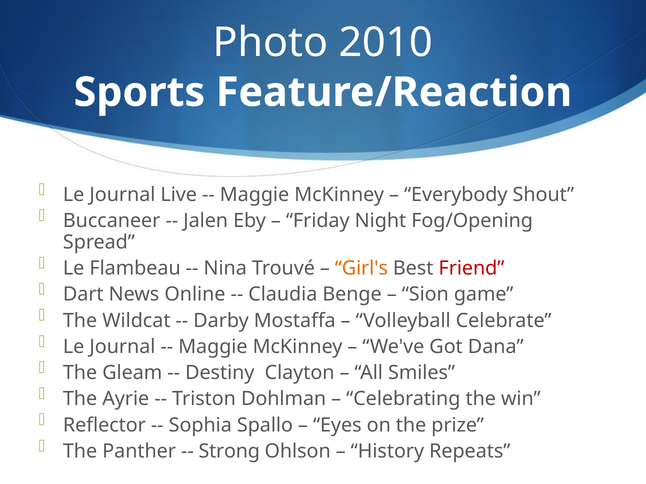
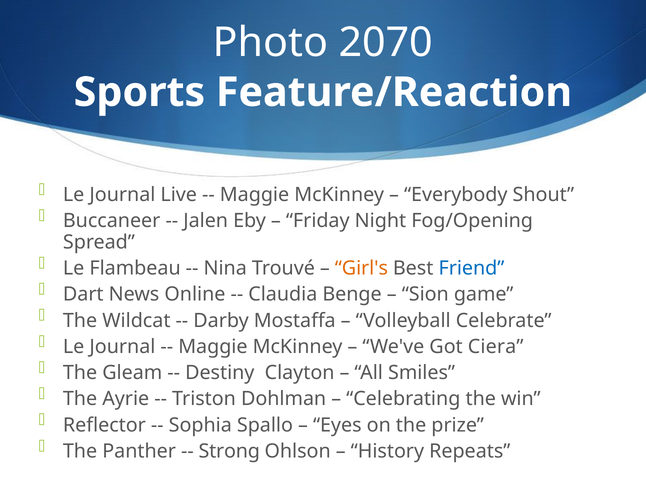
2010: 2010 -> 2070 (386, 43)
Friend colour: red -> blue (471, 269)
Dana: Dana -> Ciera (496, 347)
